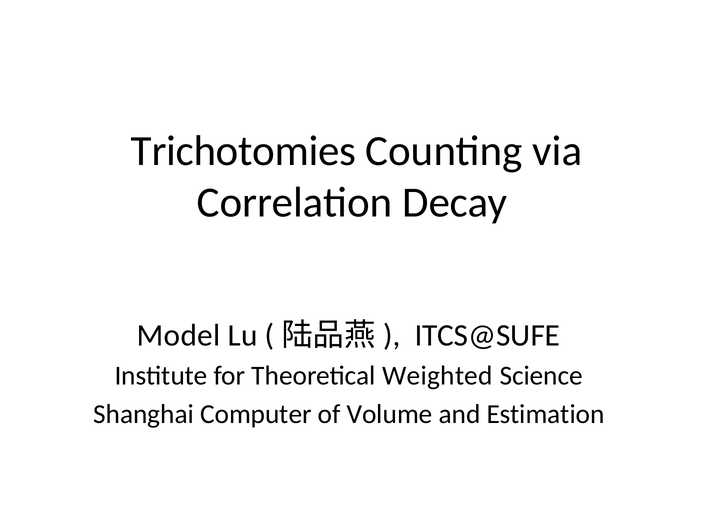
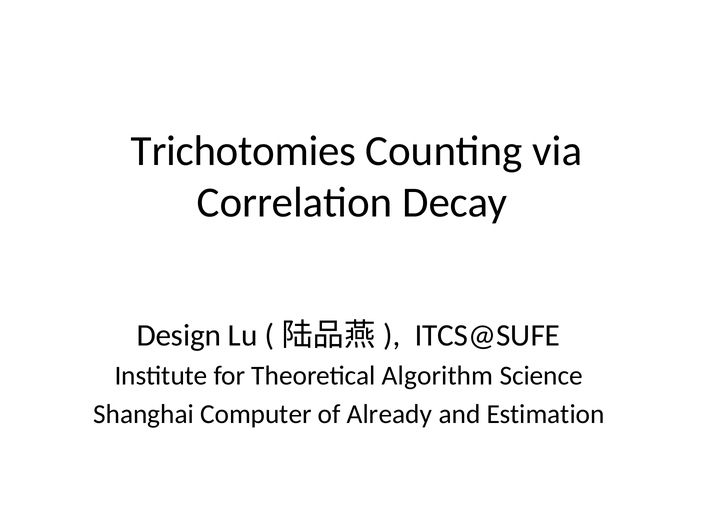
Model: Model -> Design (179, 335)
Weighted: Weighted -> Algorithm (438, 376)
Volume: Volume -> Already (389, 414)
